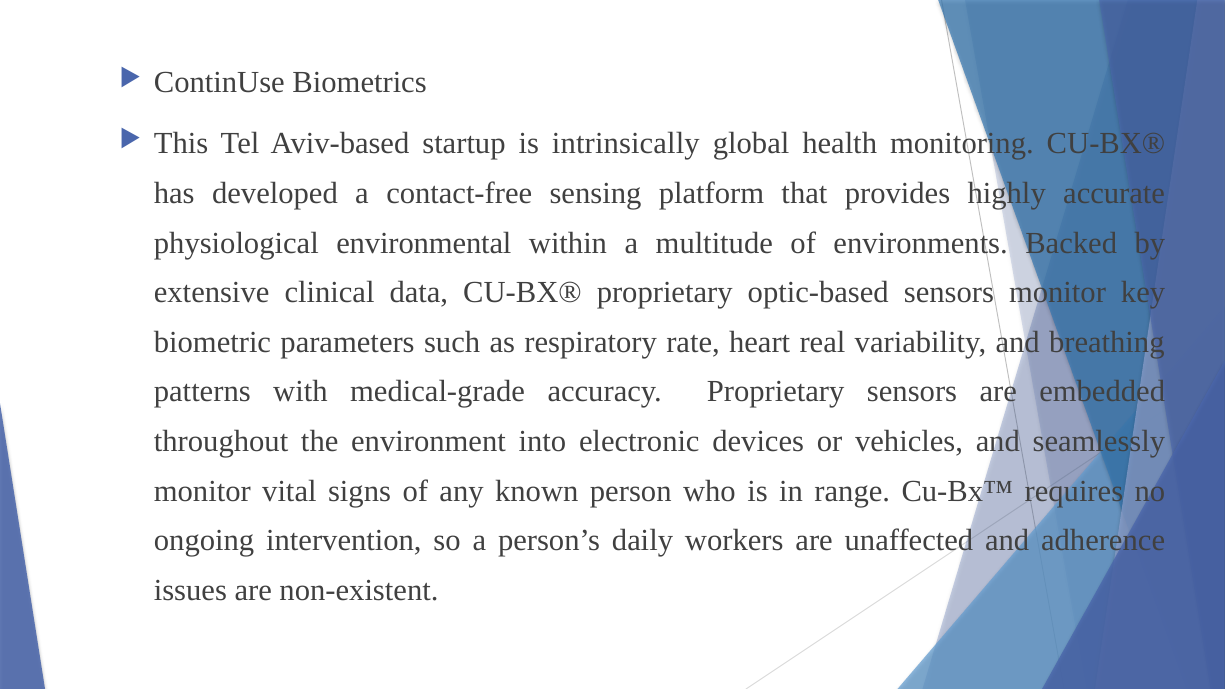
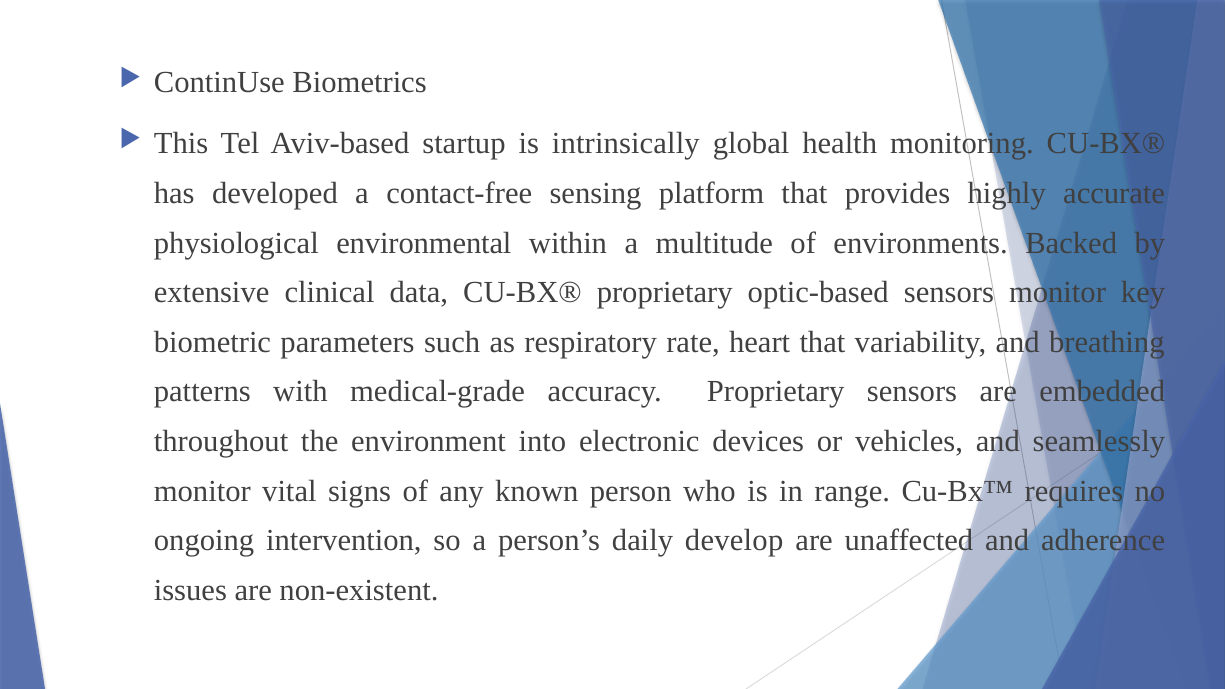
heart real: real -> that (822, 342)
workers: workers -> develop (734, 541)
